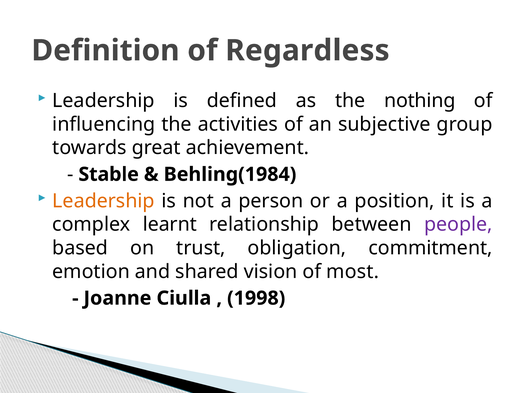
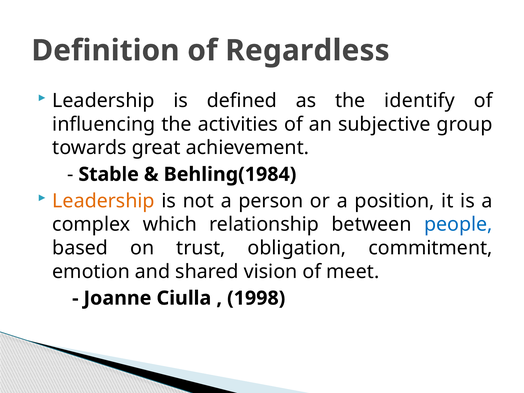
nothing: nothing -> identify (420, 101)
learnt: learnt -> which (170, 224)
people colour: purple -> blue (458, 224)
most: most -> meet (353, 272)
